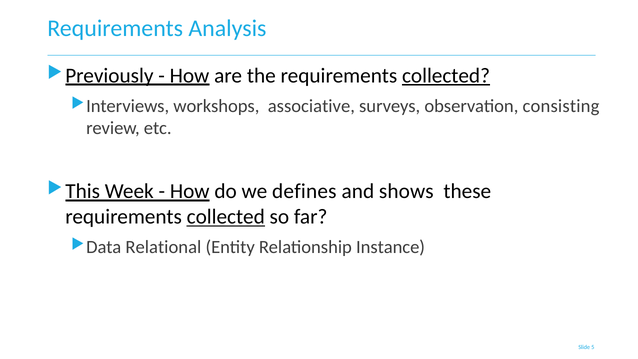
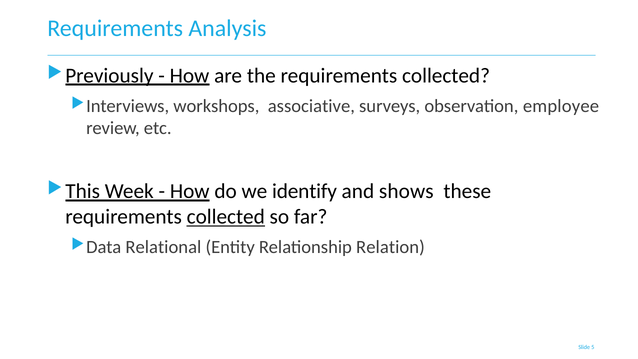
collected underline: present -> none (446, 75)
consisting: consisting -> employee (561, 106)
defines: defines -> identify (304, 191)
Instance: Instance -> Relation (390, 247)
